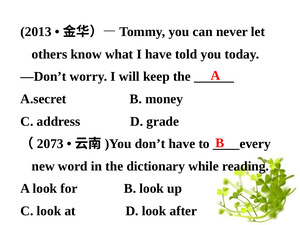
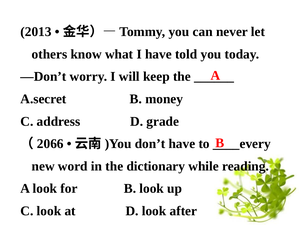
2073: 2073 -> 2066 (50, 144)
